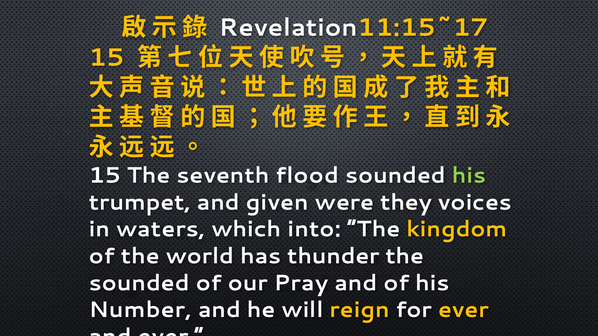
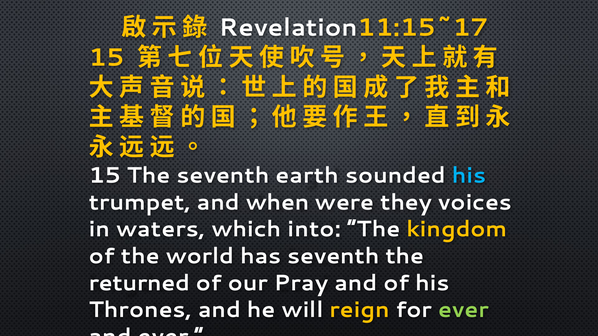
flood: flood -> earth (307, 176)
his colour: light green -> light blue (469, 176)
given: given -> when (277, 203)
has thunder: thunder -> seventh (333, 256)
sounded: sounded -> returned (139, 283)
Number: Number -> Thrones (140, 310)
ever colour: yellow -> light green (463, 310)
